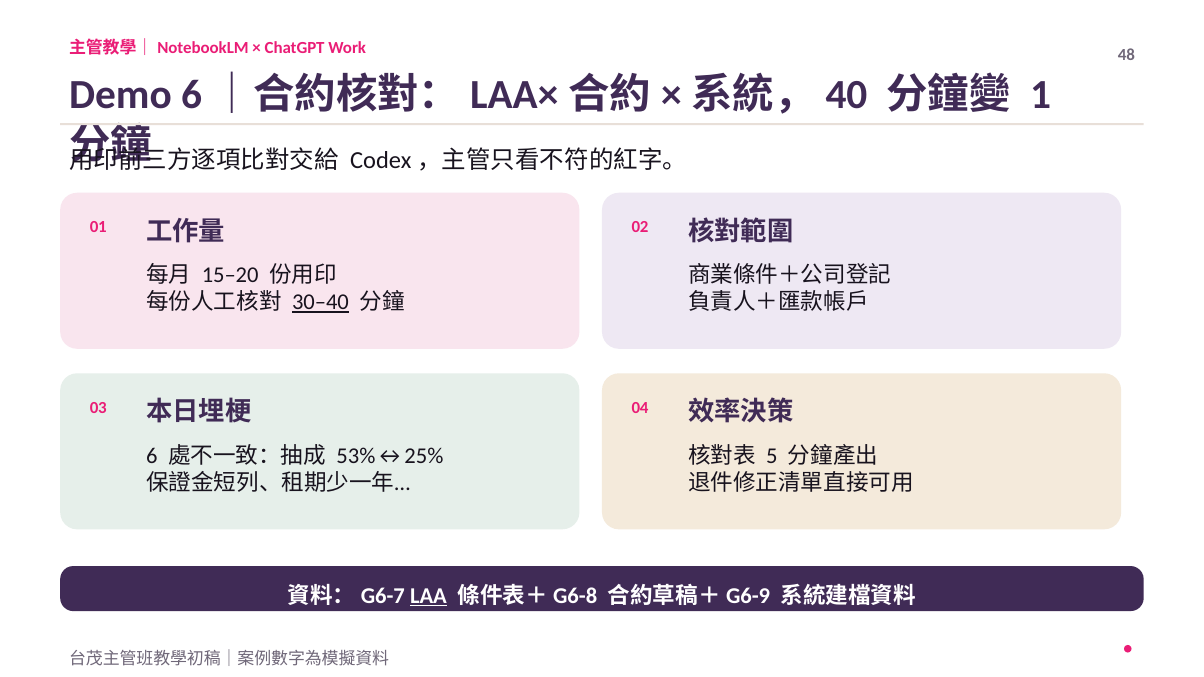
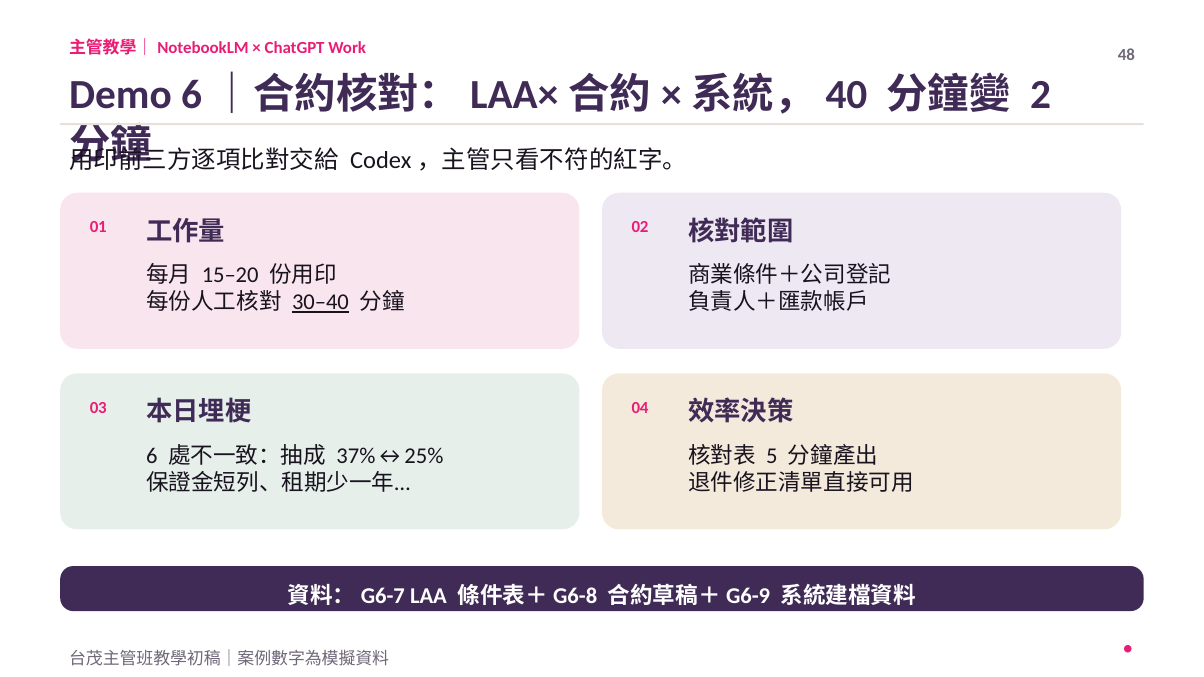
1: 1 -> 2 (1040, 95)
53%↔25%: 53%↔25% -> 37%↔25% (390, 456)
LAA underline: present -> none (428, 596)
